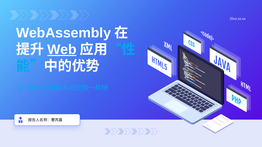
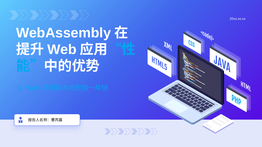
Web underline: present -> none (62, 50)
